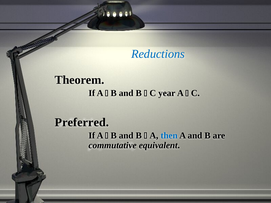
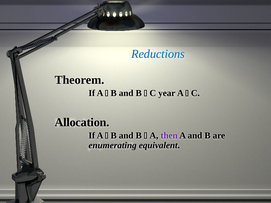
Preferred: Preferred -> Allocation (82, 122)
then colour: blue -> purple (169, 136)
commutative: commutative -> enumerating (113, 145)
